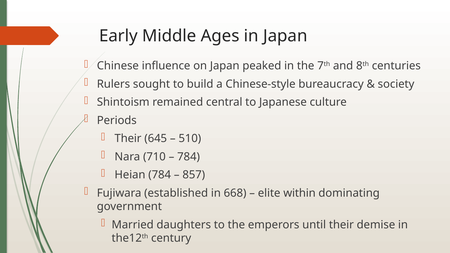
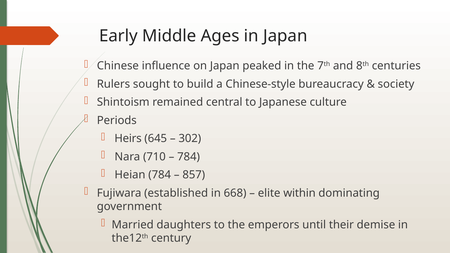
Their: Their -> Heirs (128, 139)
510: 510 -> 302 (190, 139)
